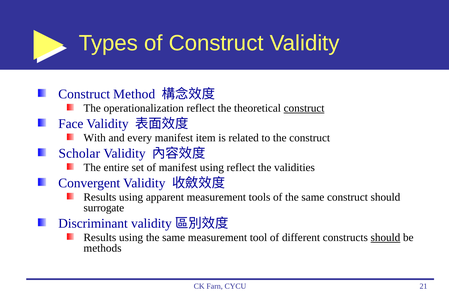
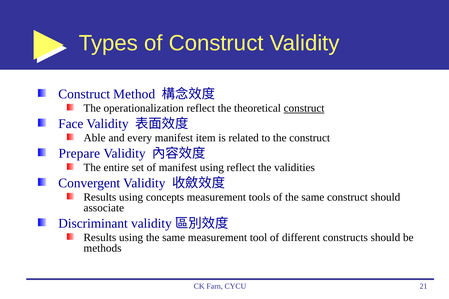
With: With -> Able (95, 138)
Scholar: Scholar -> Prepare (79, 154)
apparent: apparent -> concepts (165, 197)
surrogate: surrogate -> associate (104, 208)
should underline: present -> none (385, 238)
